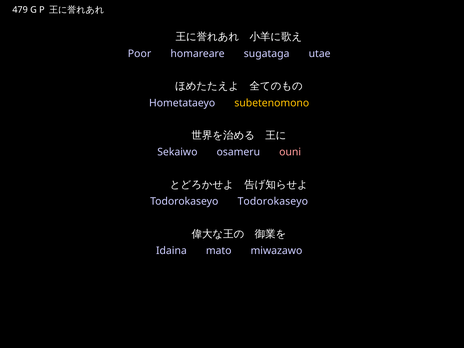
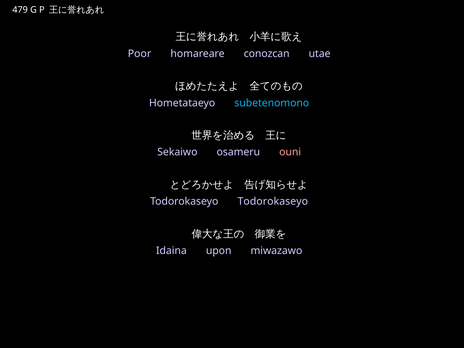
sugataga: sugataga -> conozcan (267, 54)
subetenomono colour: yellow -> light blue (272, 103)
mato: mato -> upon (219, 251)
